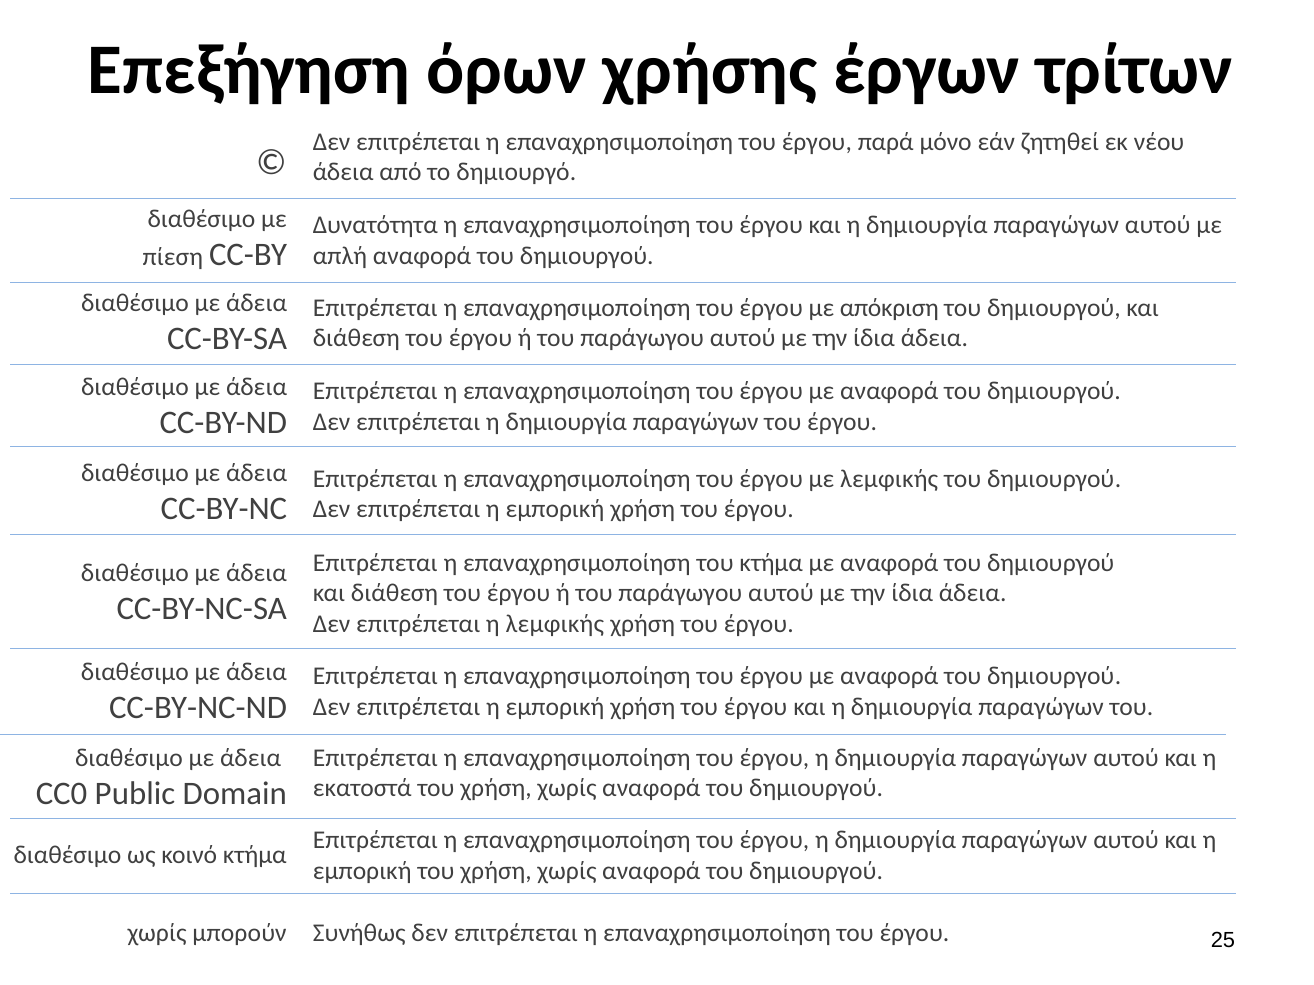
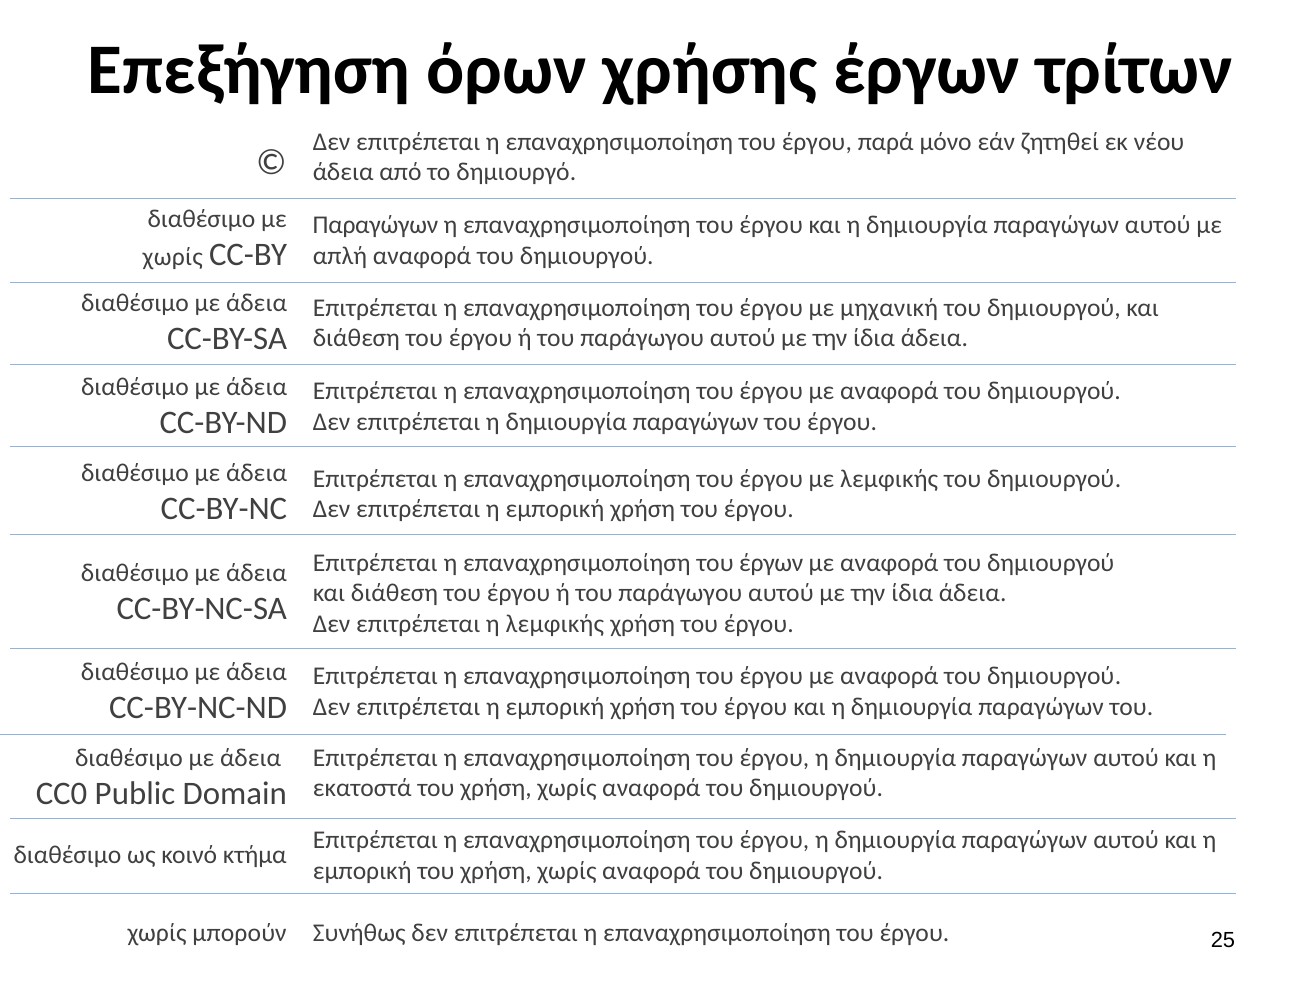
Δυνατότητα: Δυνατότητα -> Παραγώγων (375, 225)
πίεση: πίεση -> χωρίς (173, 257)
απόκριση: απόκριση -> μηχανική (889, 308)
του κτήμα: κτήμα -> έργων (771, 563)
